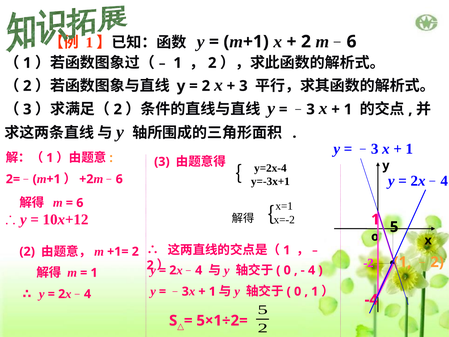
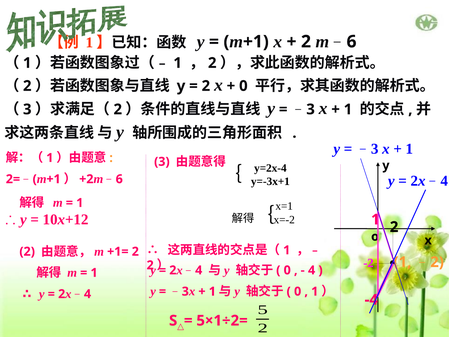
3: 3 -> 0 (243, 86)
6: 6 -> 1 (80, 203)
5: 5 -> 2 (394, 227)
